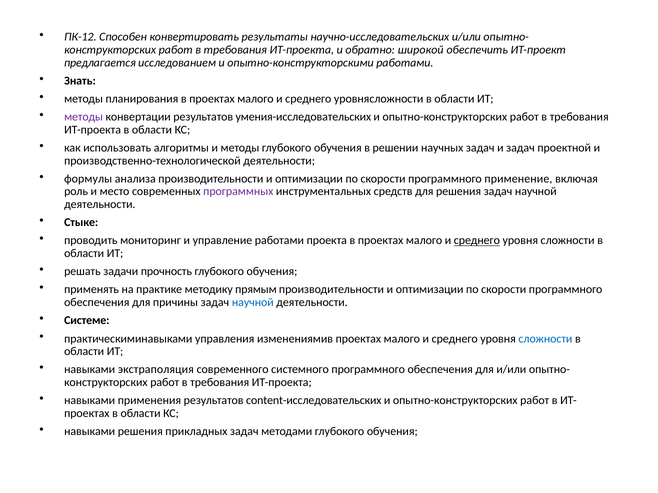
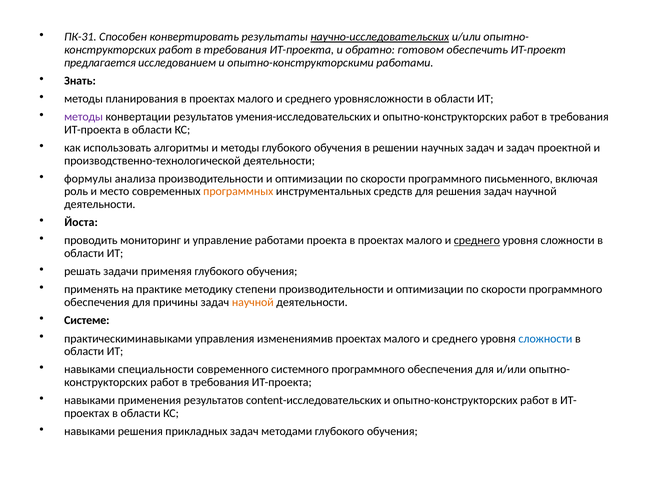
ПК-12: ПК-12 -> ПК-31 (80, 37)
научно-исследовательских underline: none -> present (380, 37)
широкой: широкой -> готовом (421, 50)
применение: применение -> письменного (519, 179)
программных colour: purple -> orange (238, 192)
Стыке: Стыке -> Йоста (81, 223)
прочность: прочность -> применяя (166, 272)
прямым: прямым -> степени (256, 290)
научной colour: blue -> orange (253, 303)
экстраполяция: экстраполяция -> специальности (156, 370)
